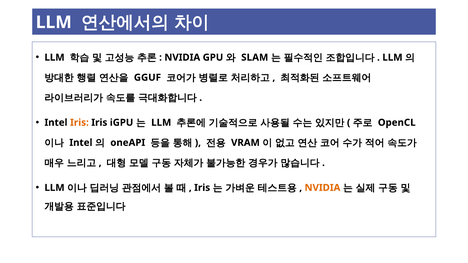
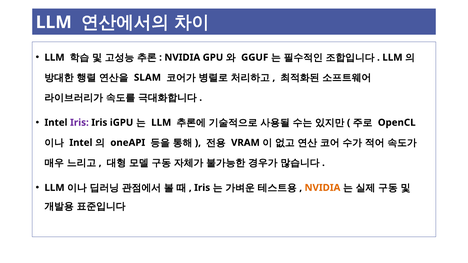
SLAM: SLAM -> GGUF (255, 57)
GGUF: GGUF -> SLAM (147, 78)
Iris colour: orange -> purple (79, 123)
